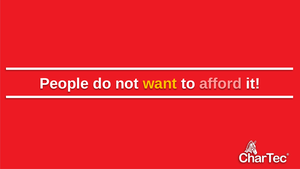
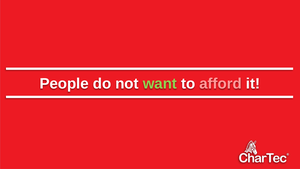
want colour: yellow -> light green (160, 84)
